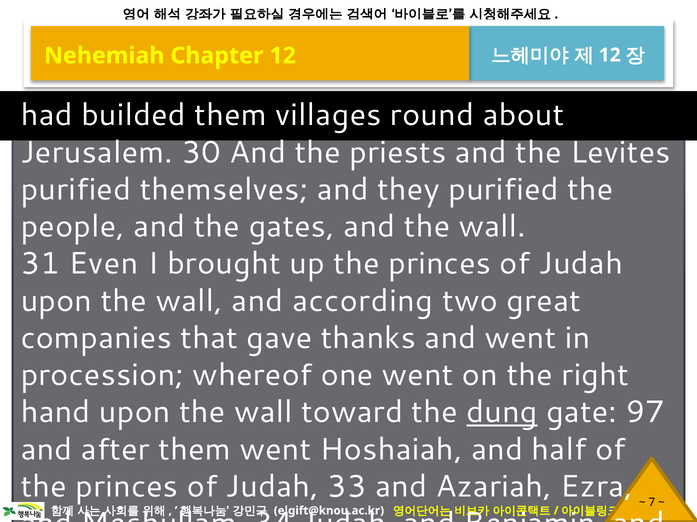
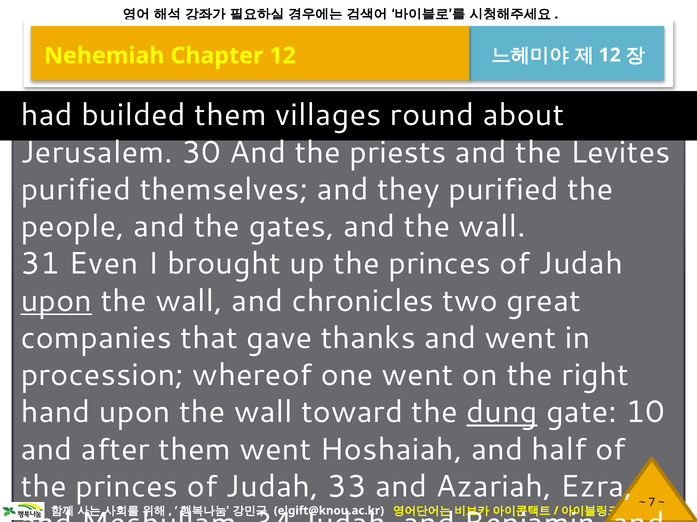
upon underline: none -> present (56, 301)
according: according -> chronicles (363, 301)
97: 97 -> 10 (645, 413)
